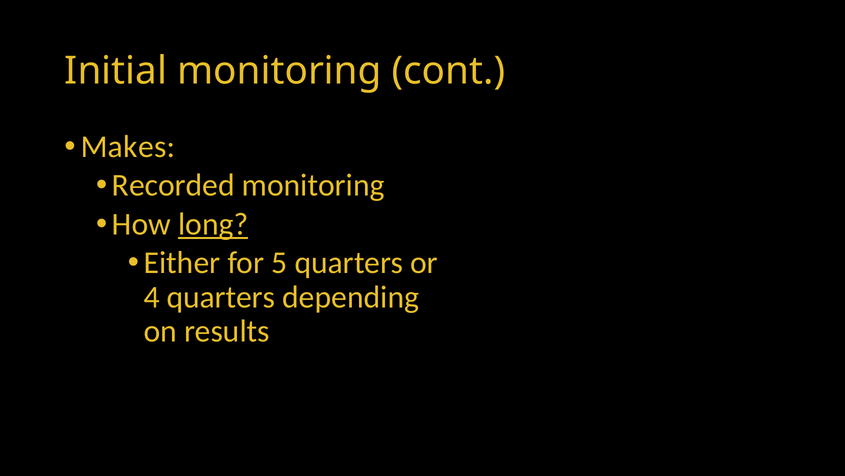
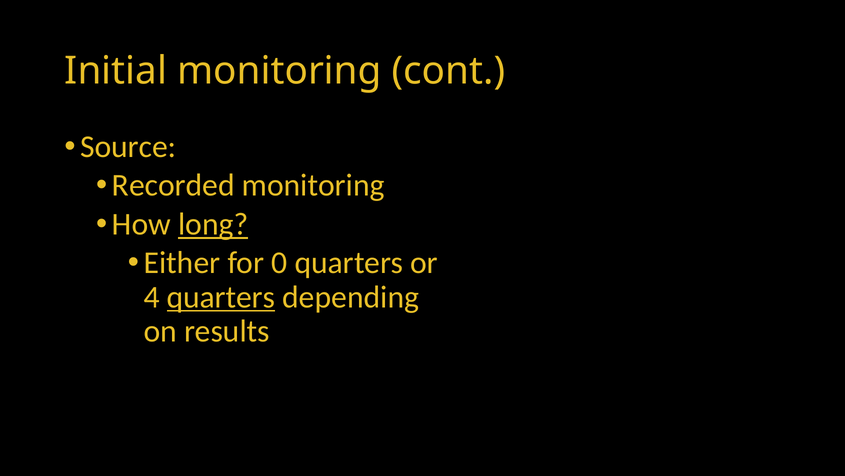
Makes: Makes -> Source (128, 147)
5: 5 -> 0 (279, 262)
quarters underline: none -> present (221, 297)
